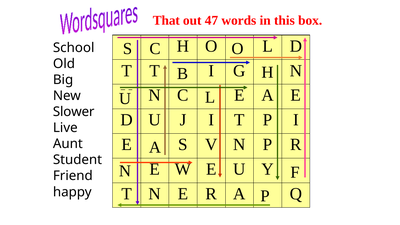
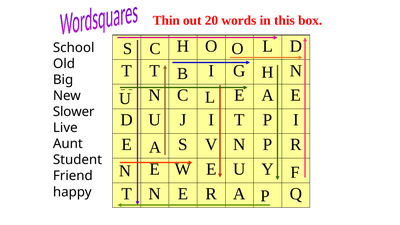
That: That -> Thin (166, 20)
47: 47 -> 20 (211, 20)
